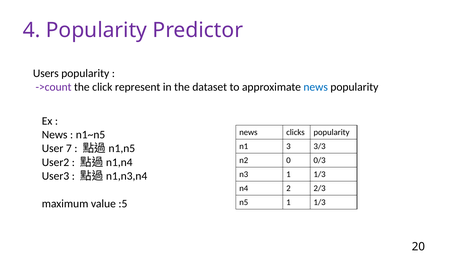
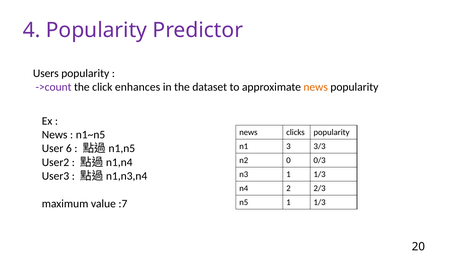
represent: represent -> enhances (138, 87)
news colour: blue -> orange (316, 87)
7: 7 -> 6 (69, 148)
:5: :5 -> :7 (123, 204)
